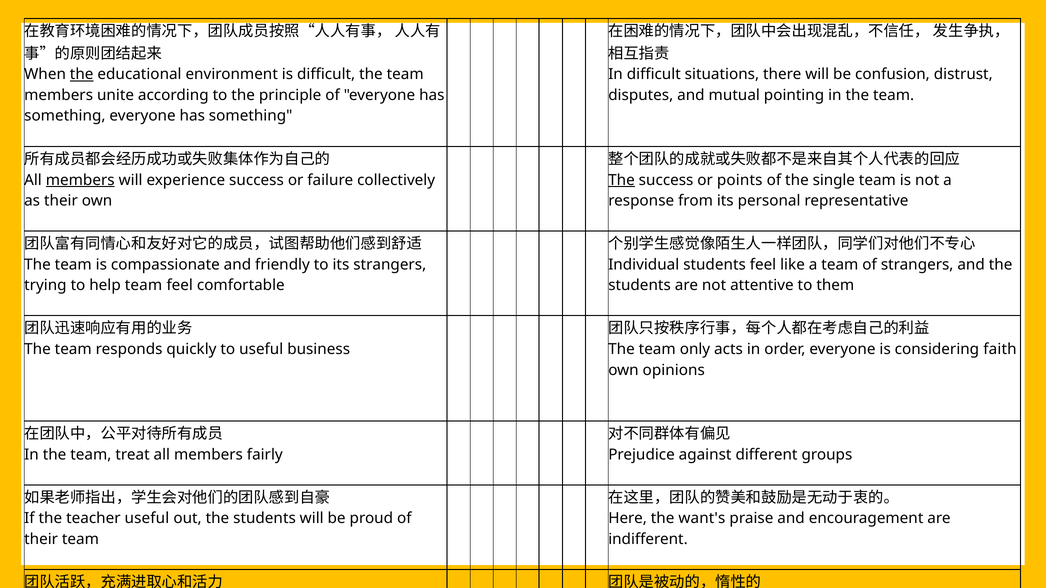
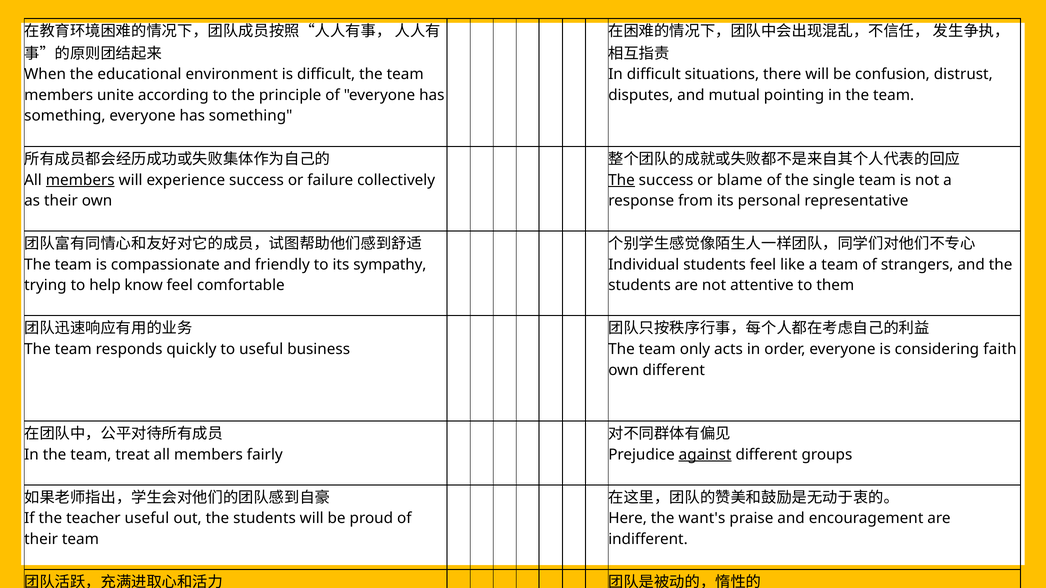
the underline: present -> none (82, 74)
points: points -> blame (740, 180)
its strangers: strangers -> sympathy (390, 265)
help team: team -> know (144, 286)
own opinions: opinions -> different (674, 370)
against underline: none -> present (705, 455)
